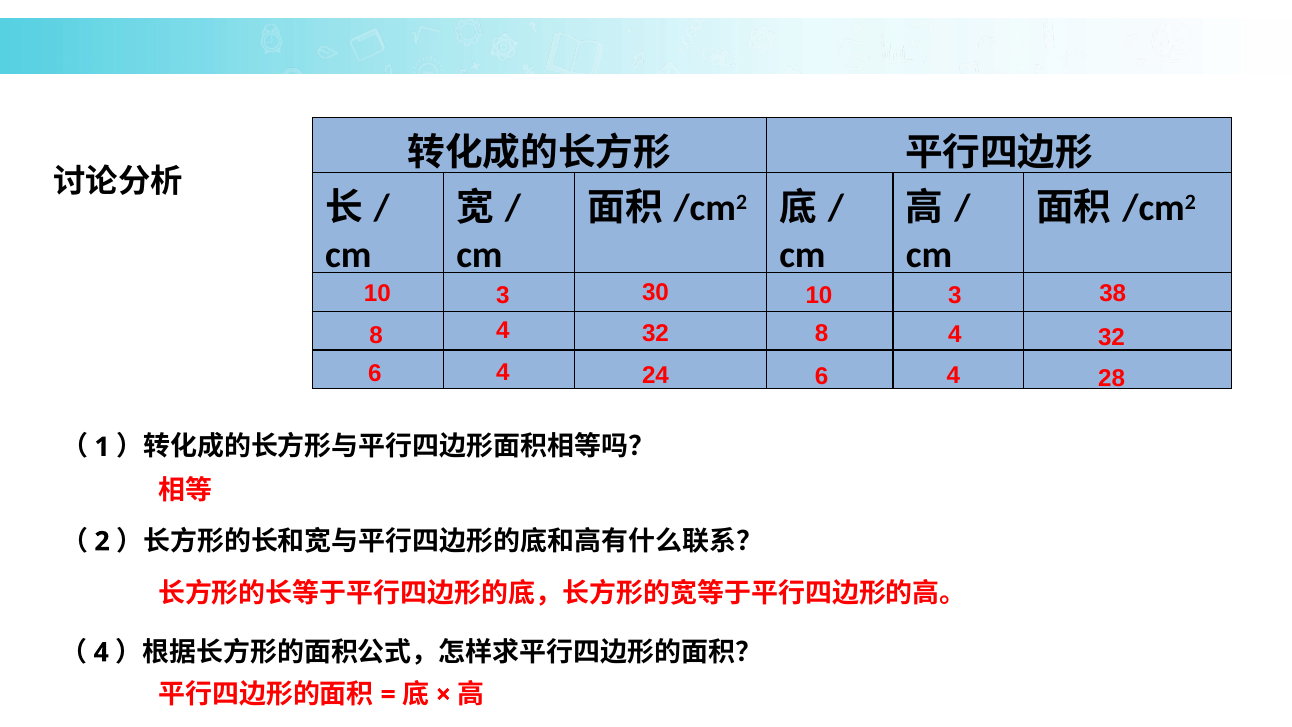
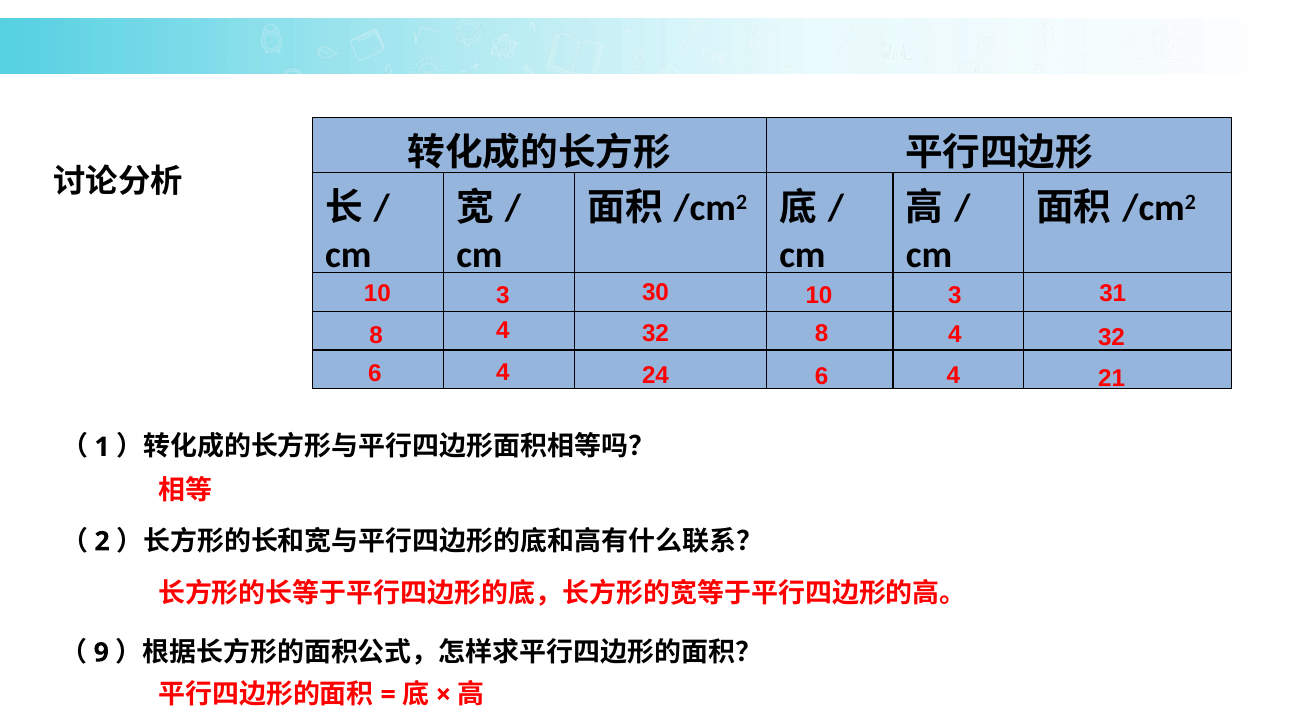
38: 38 -> 31 (1113, 294)
28: 28 -> 21 (1112, 378)
4: 4 -> 9 (101, 652)
